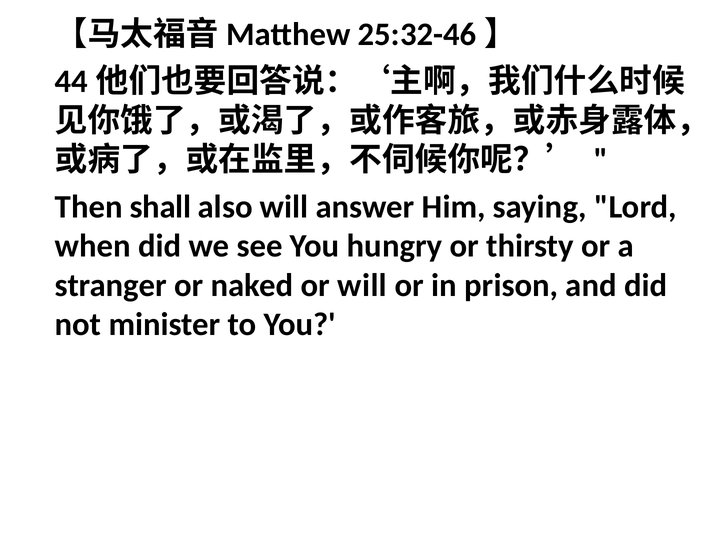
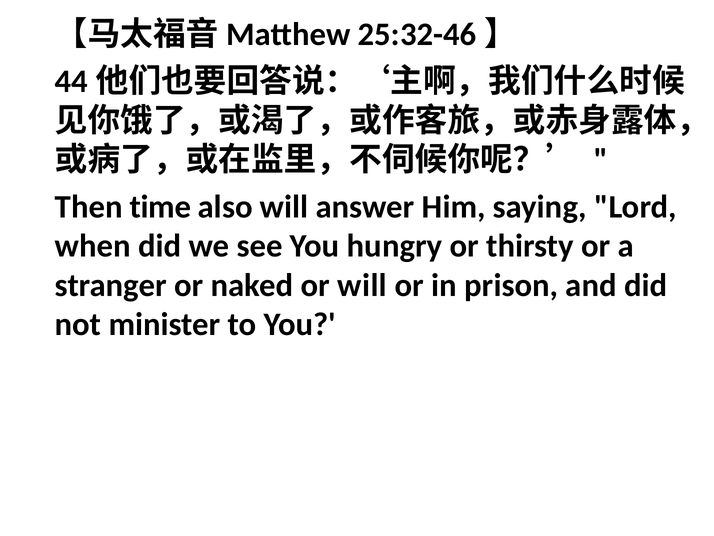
shall: shall -> time (160, 207)
